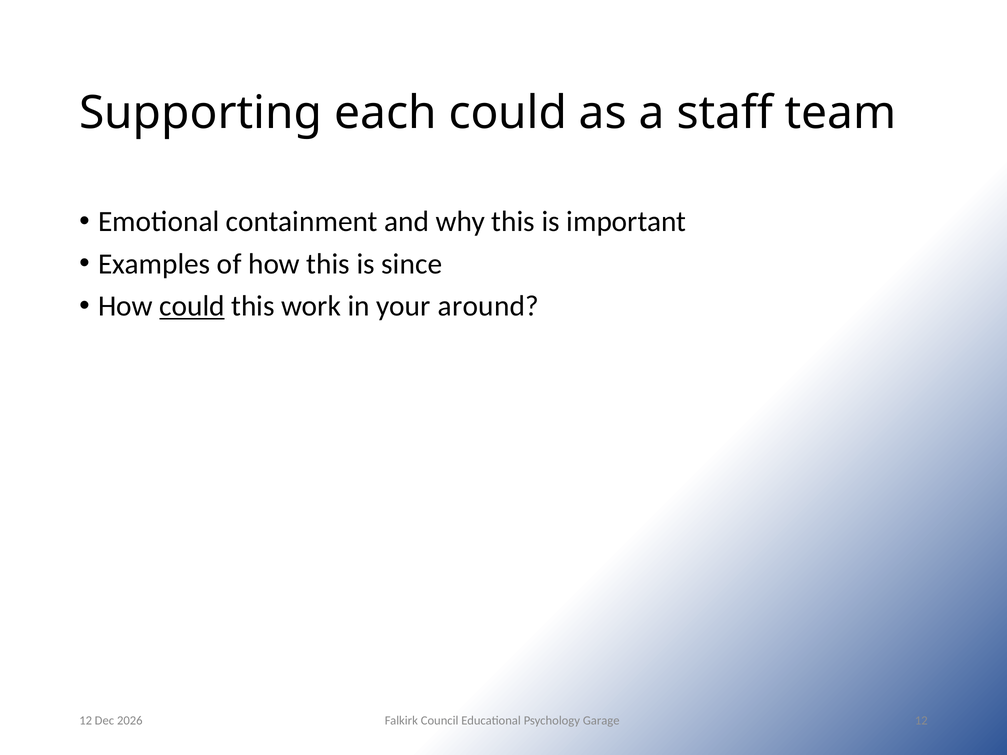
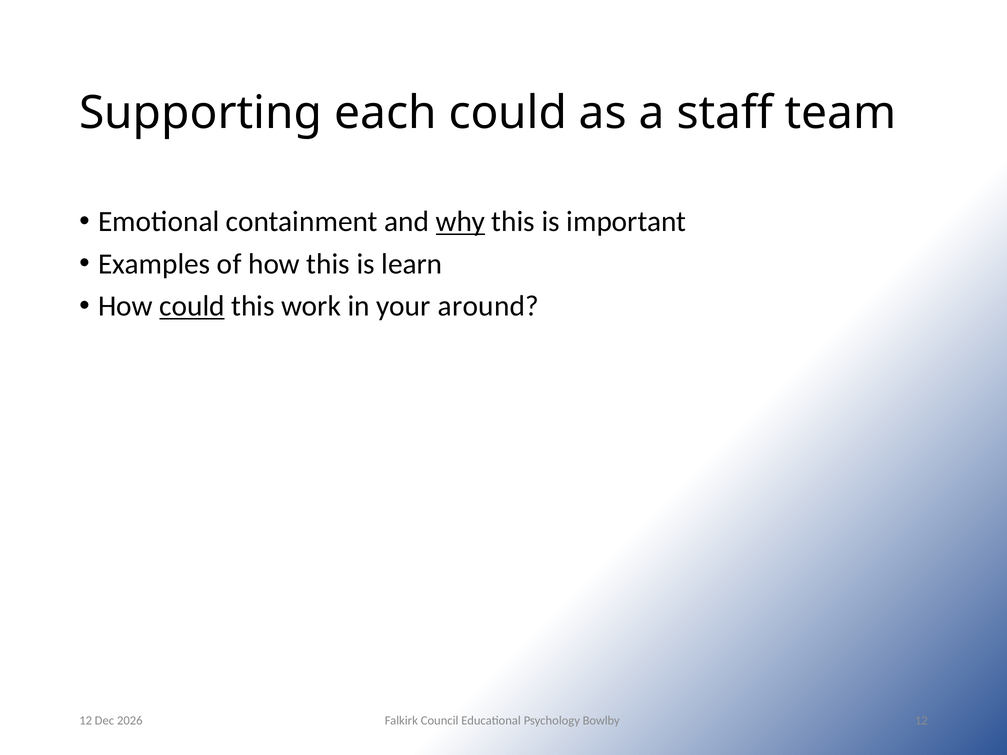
why underline: none -> present (460, 222)
since: since -> learn (412, 264)
Garage: Garage -> Bowlby (601, 721)
